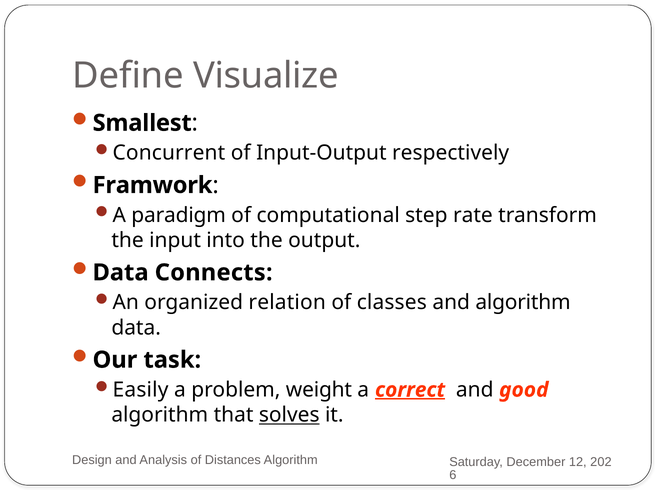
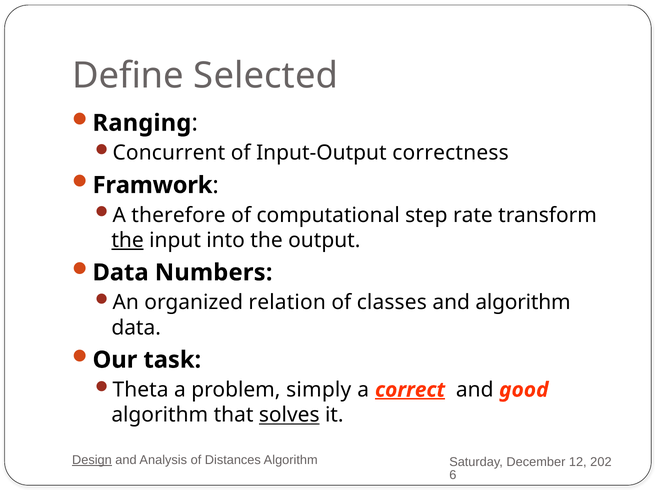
Visualize: Visualize -> Selected (266, 76)
Smallest: Smallest -> Ranging (142, 123)
respectively: respectively -> correctness (451, 153)
paradigm: paradigm -> therefore (178, 215)
the underline: none -> present (128, 240)
Connects: Connects -> Numbers (214, 273)
Easily: Easily -> Theta (141, 390)
weight: weight -> simply (319, 390)
Design underline: none -> present (92, 460)
